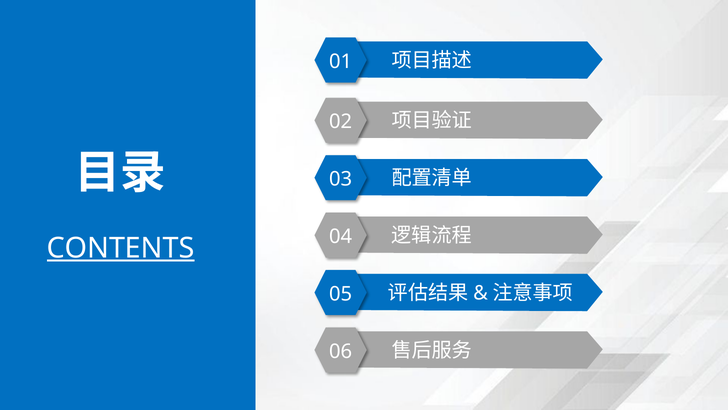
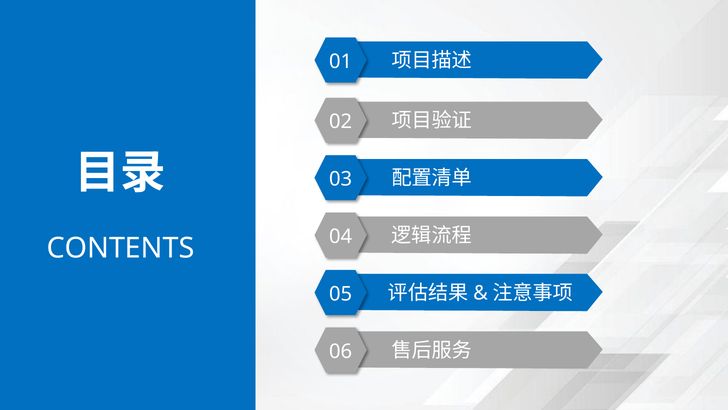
CONTENTS underline: present -> none (121, 248)
